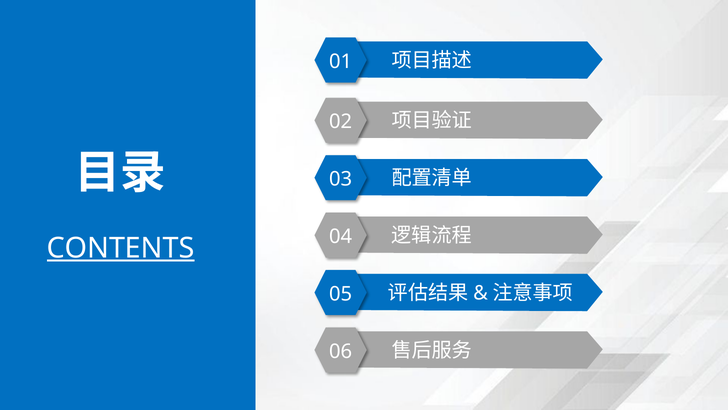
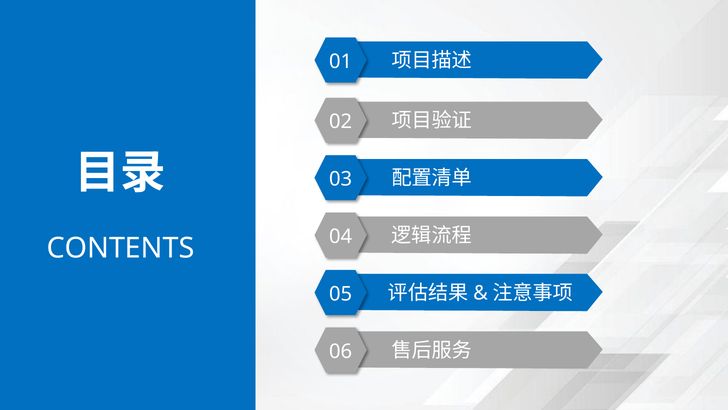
CONTENTS underline: present -> none (121, 248)
